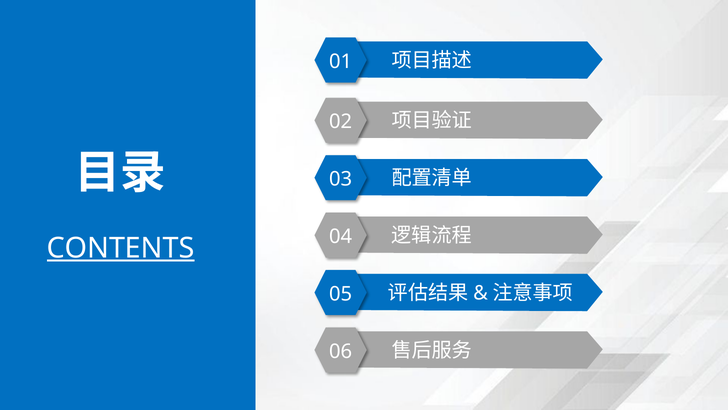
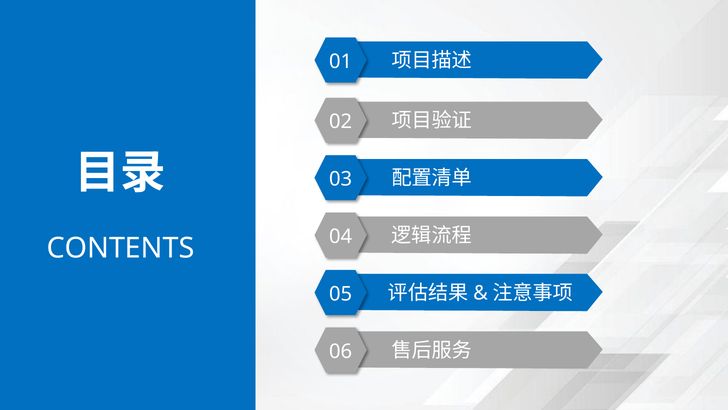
CONTENTS underline: present -> none (121, 248)
